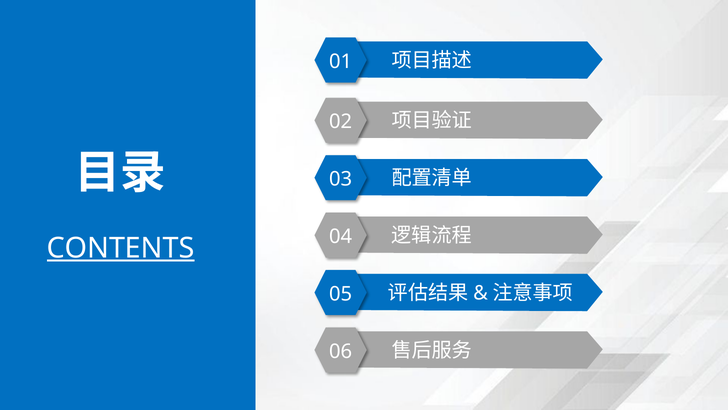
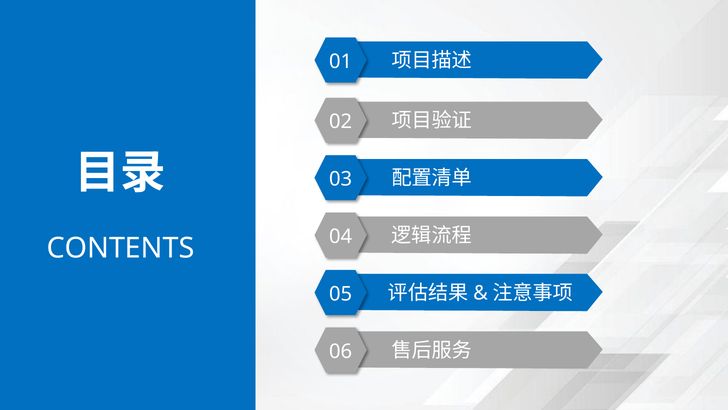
CONTENTS underline: present -> none (121, 248)
